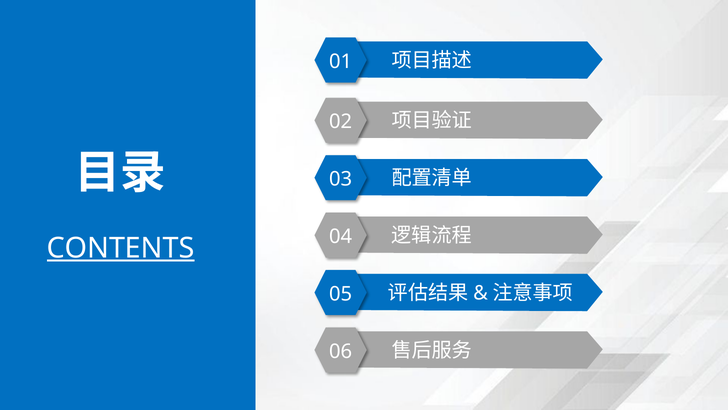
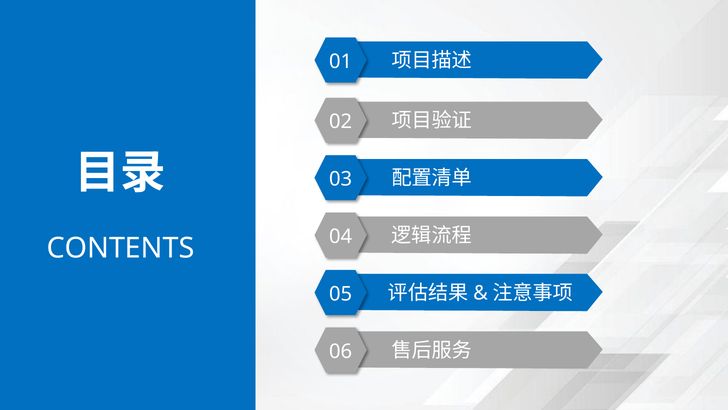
CONTENTS underline: present -> none (121, 248)
